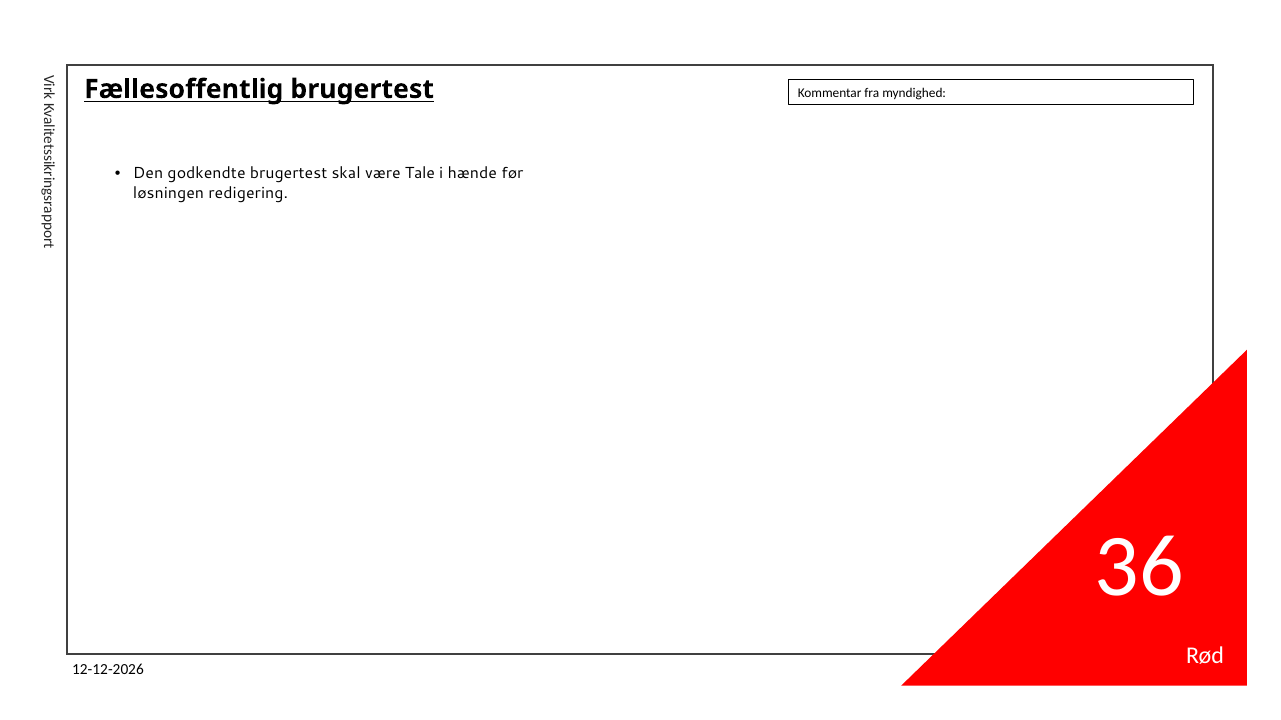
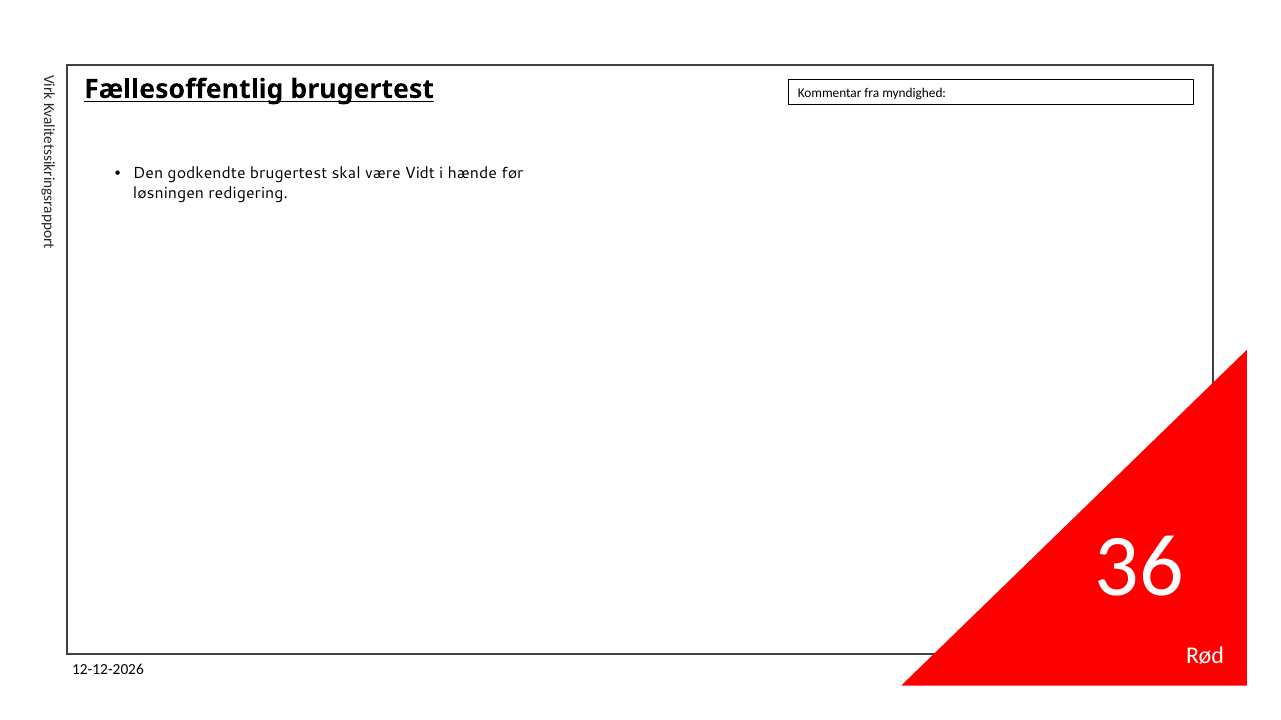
Tale: Tale -> Vidt (420, 174)
